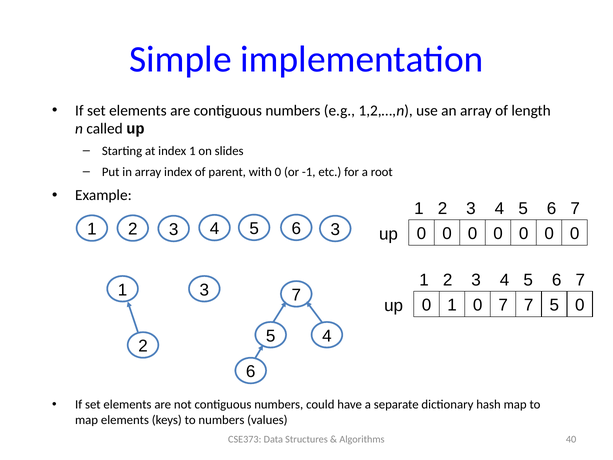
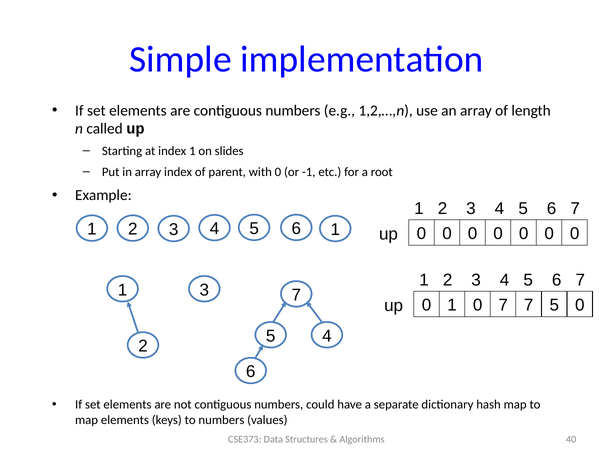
6 3: 3 -> 1 (335, 230)
